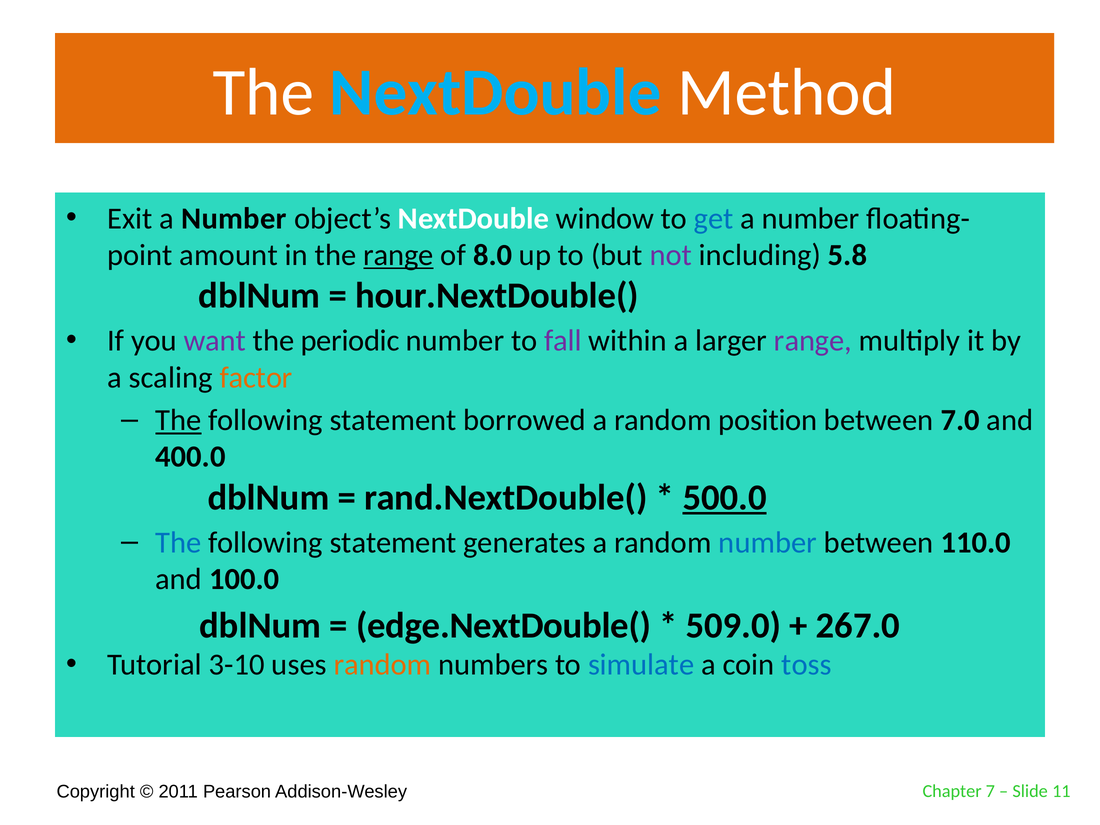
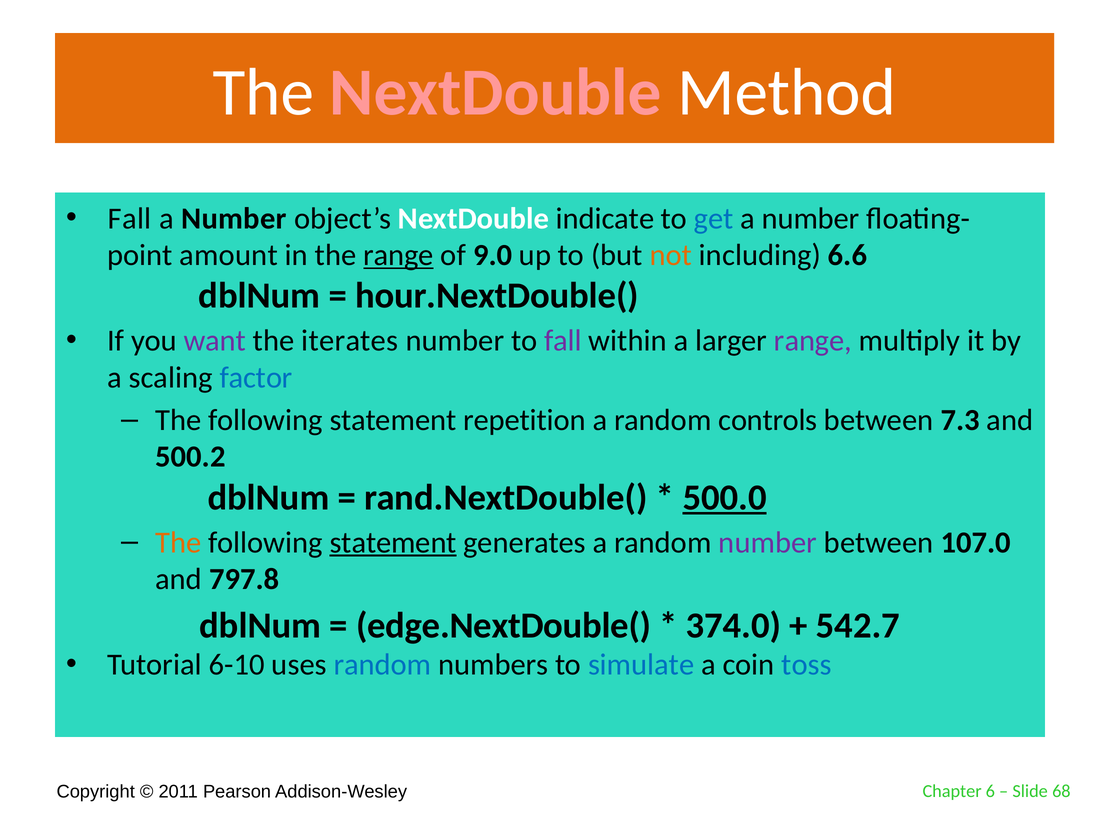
NextDouble colour: light blue -> pink (496, 93)
Exit: Exit -> Fall (130, 218)
window: window -> indicate (605, 218)
8.0: 8.0 -> 9.0 (493, 255)
not colour: purple -> orange (671, 255)
5.8: 5.8 -> 6.6 (848, 255)
periodic: periodic -> iterates (350, 341)
factor colour: orange -> blue (256, 377)
The underline: present -> none (178, 420)
borrowed: borrowed -> repetition (525, 420)
position: position -> controls (768, 420)
7.0: 7.0 -> 7.3 (960, 420)
400.0: 400.0 -> 500.2 (190, 457)
The colour: blue -> orange (178, 542)
statement underline: none -> present (393, 542)
number colour: blue -> purple (768, 542)
110.0: 110.0 -> 107.0 (976, 542)
100.0: 100.0 -> 797.8 (244, 579)
509.0: 509.0 -> 374.0 (733, 626)
267.0: 267.0 -> 542.7 (858, 626)
3-10: 3-10 -> 6-10 (237, 665)
random colour: orange -> blue (382, 665)
7: 7 -> 6 (990, 791)
11: 11 -> 68 (1061, 791)
